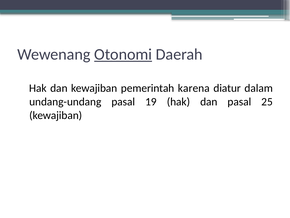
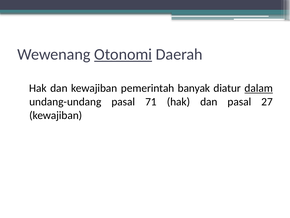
karena: karena -> banyak (194, 88)
dalam underline: none -> present (259, 88)
19: 19 -> 71 (151, 102)
25: 25 -> 27 (267, 102)
